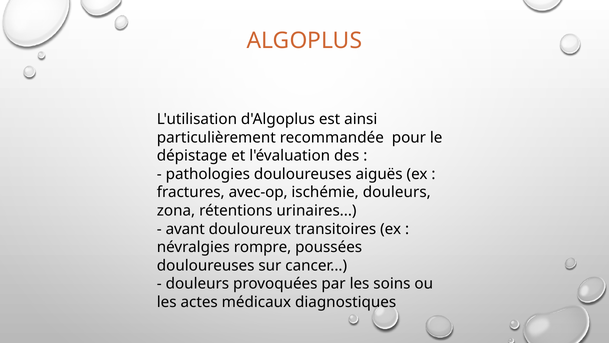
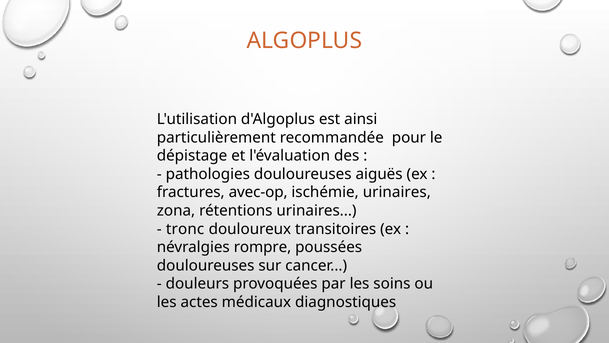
ischémie douleurs: douleurs -> urinaires (397, 192)
avant: avant -> tronc (185, 229)
